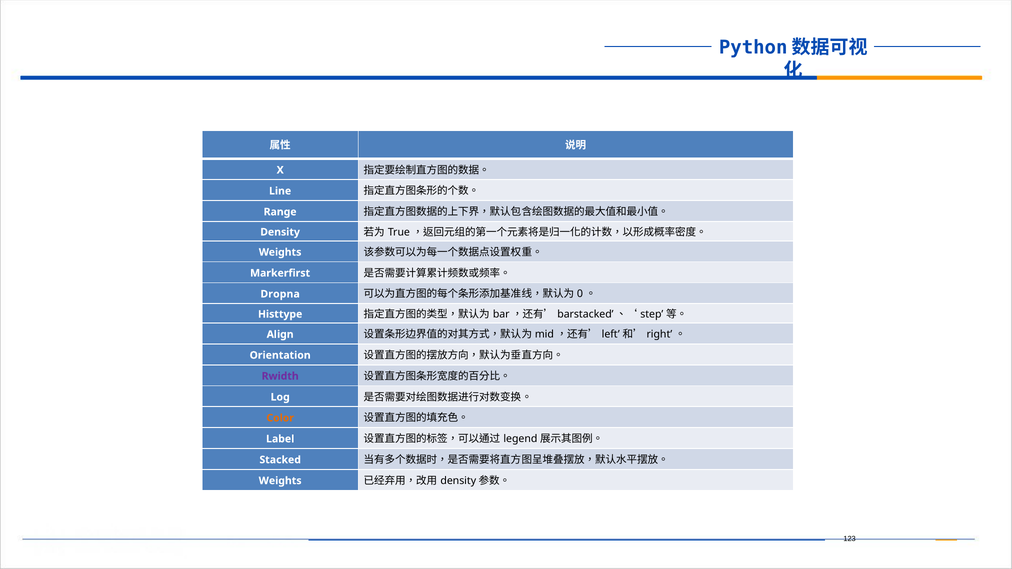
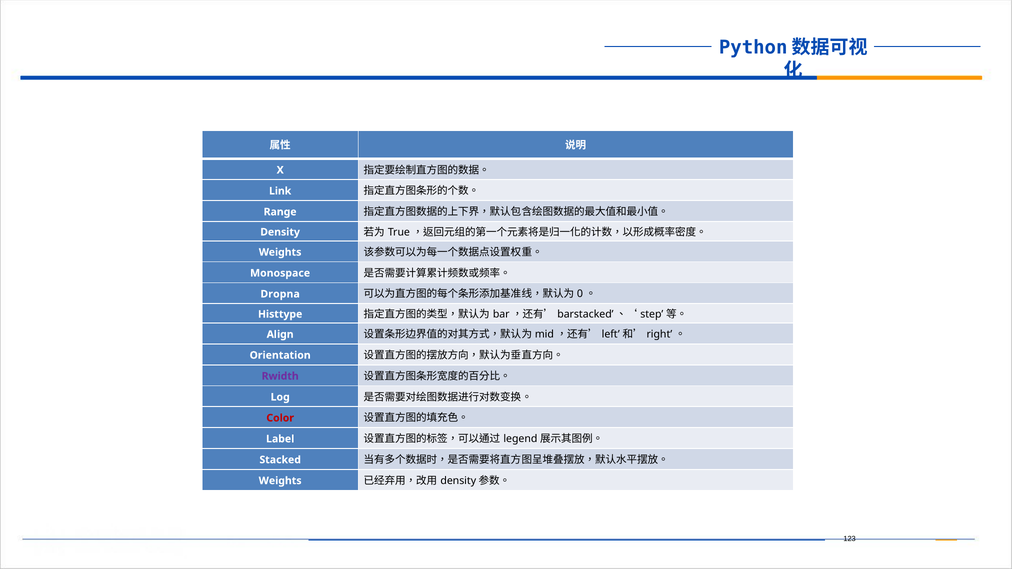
Line: Line -> Link (280, 191)
Markerfirst: Markerfirst -> Monospace (280, 273)
Color colour: orange -> red (280, 418)
